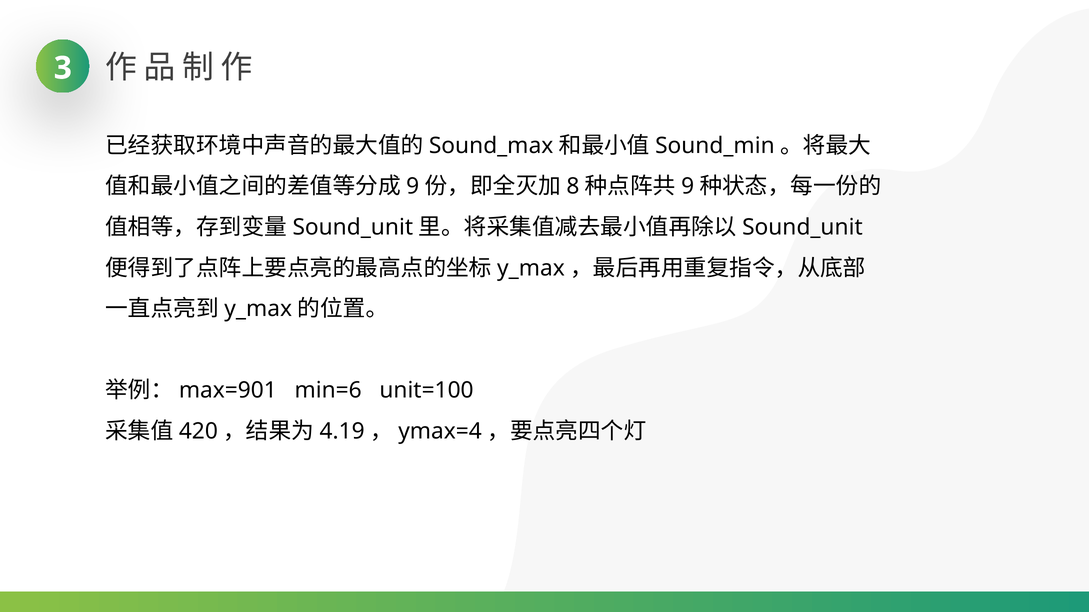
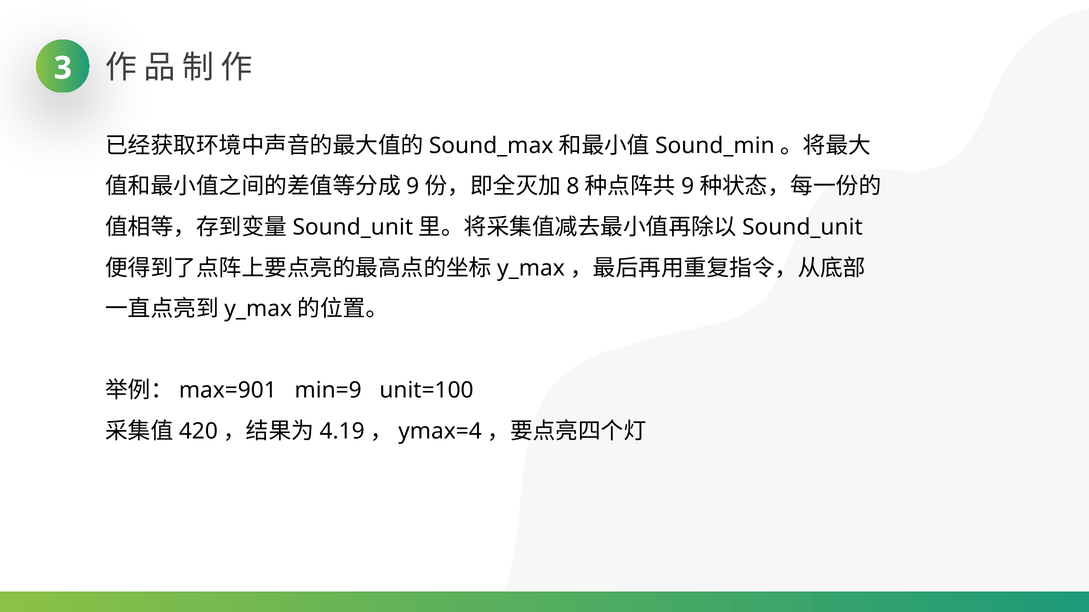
min=6: min=6 -> min=9 (328, 391)
